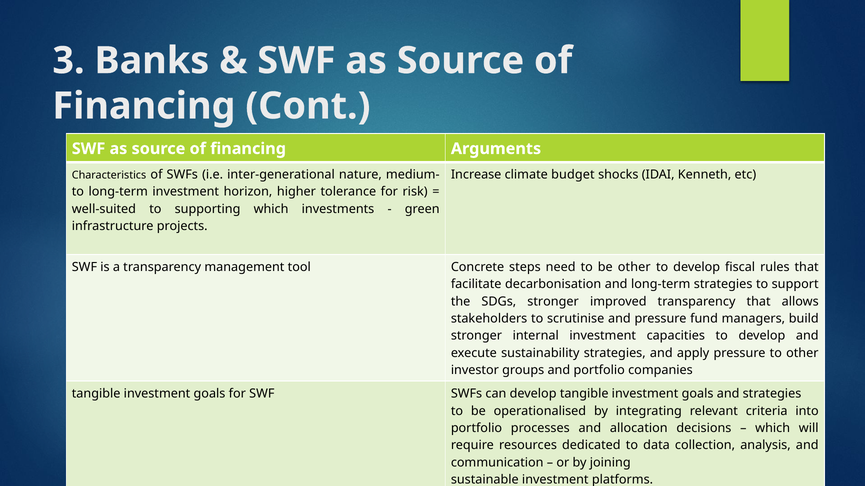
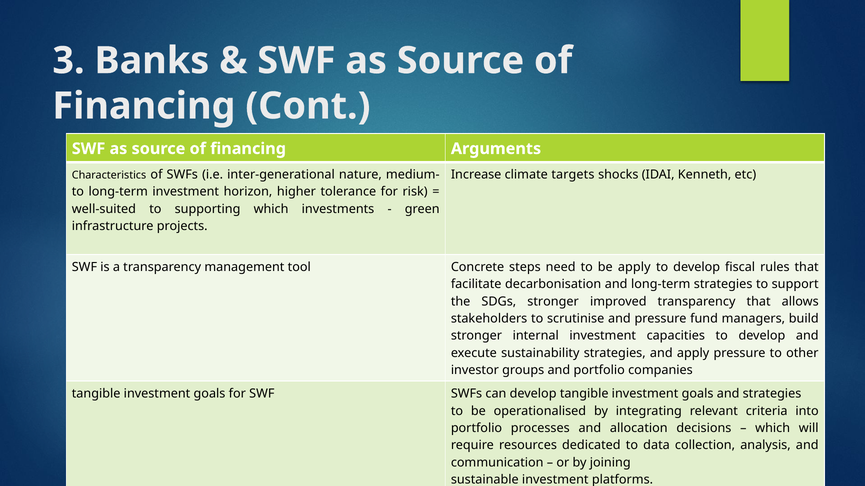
budget: budget -> targets (573, 175)
be other: other -> apply (634, 267)
